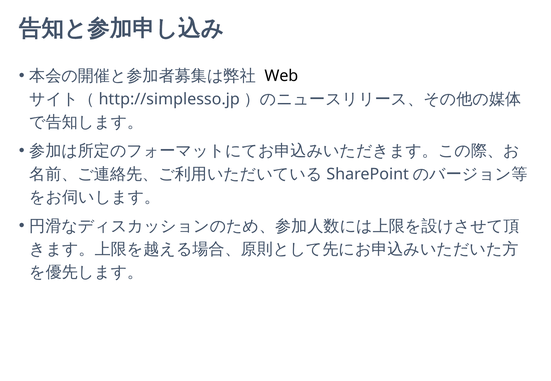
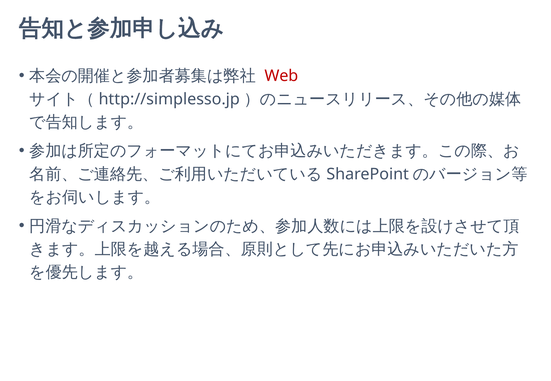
Web colour: black -> red (281, 76)
